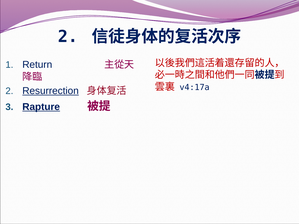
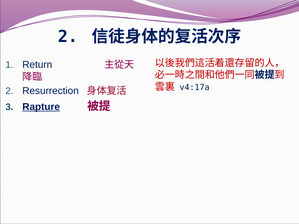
Resurrection underline: present -> none (51, 91)
